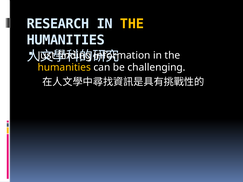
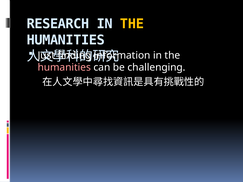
humanities colour: yellow -> pink (64, 68)
